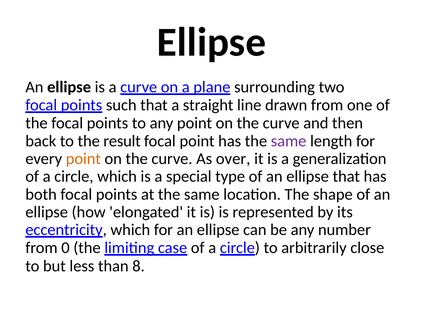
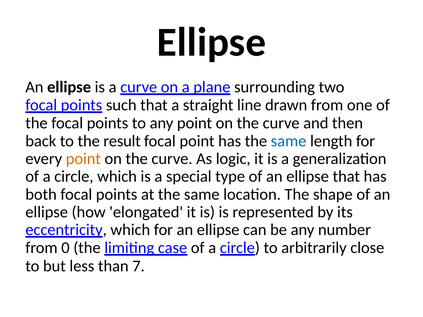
same colour: purple -> blue (289, 141)
over: over -> logic (233, 159)
8: 8 -> 7 (139, 266)
